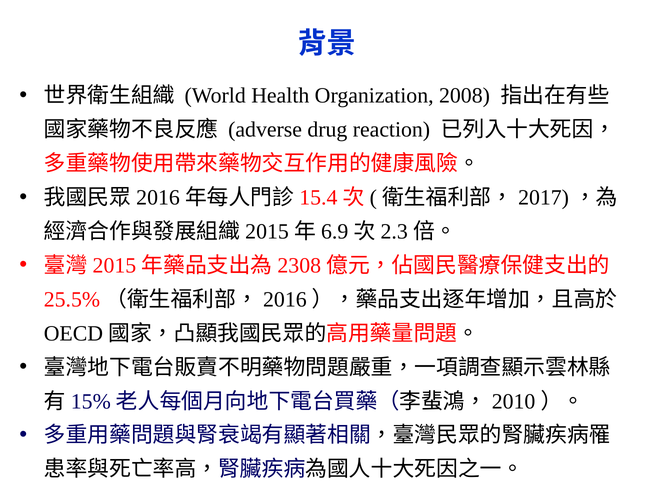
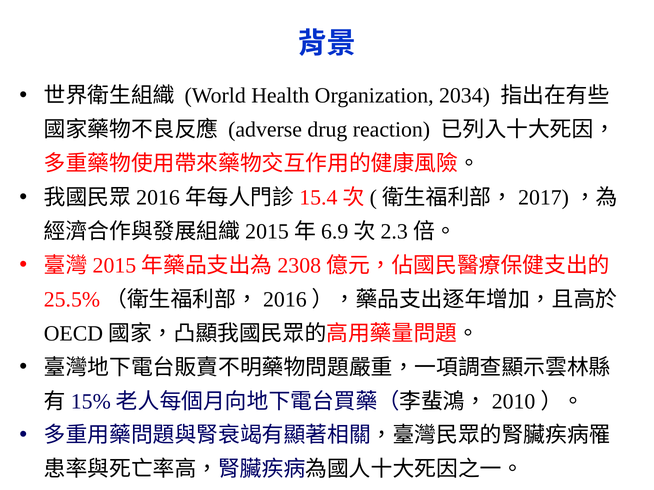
2008: 2008 -> 2034 (464, 96)
